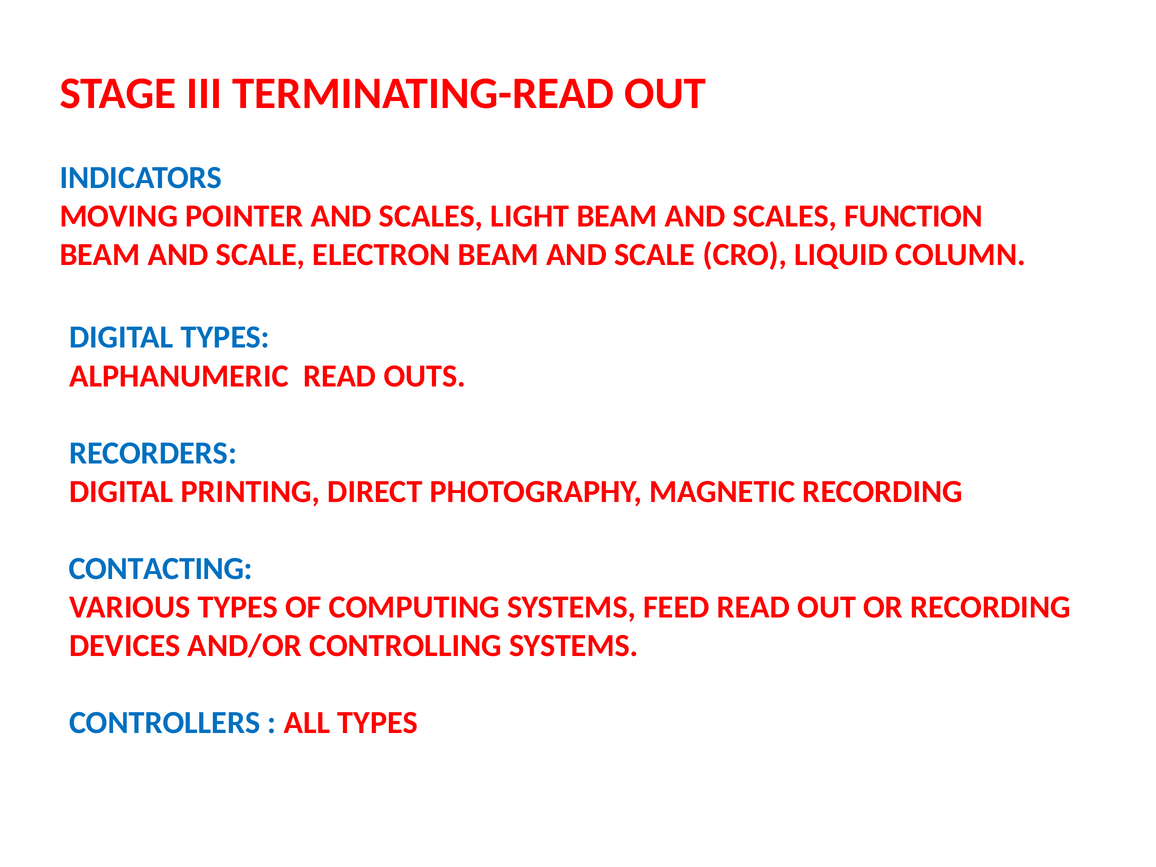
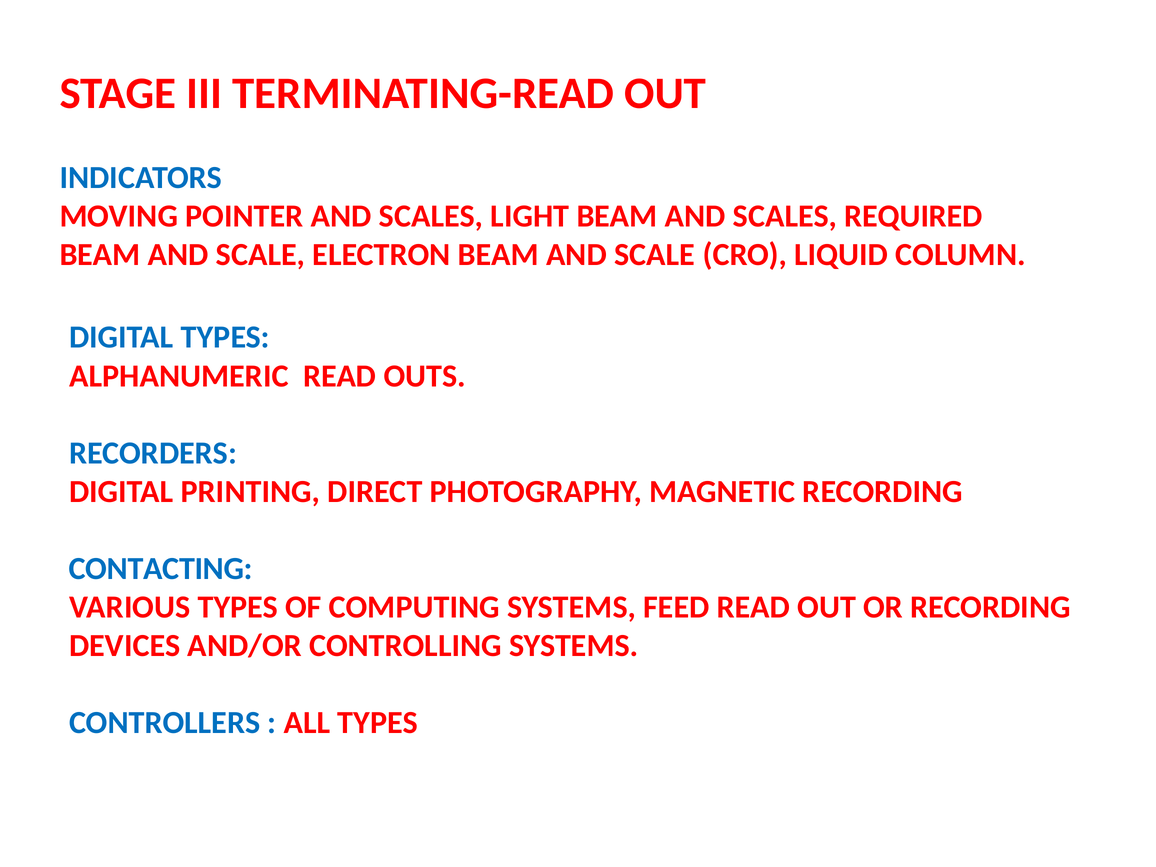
FUNCTION: FUNCTION -> REQUIRED (913, 216)
